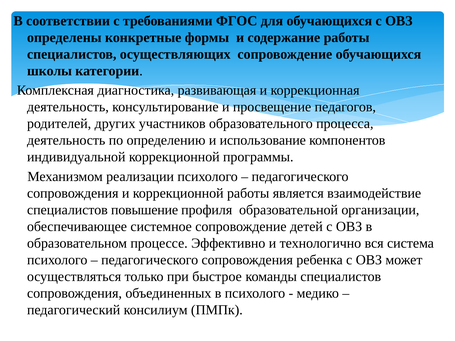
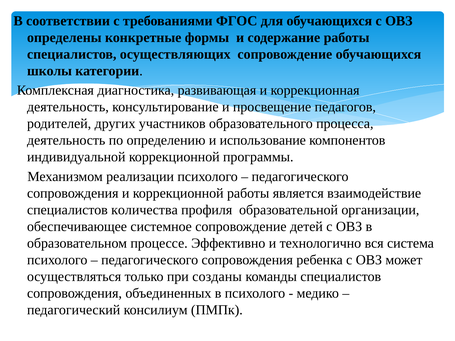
повышение: повышение -> количества (144, 210)
быстрое: быстрое -> созданы (217, 277)
